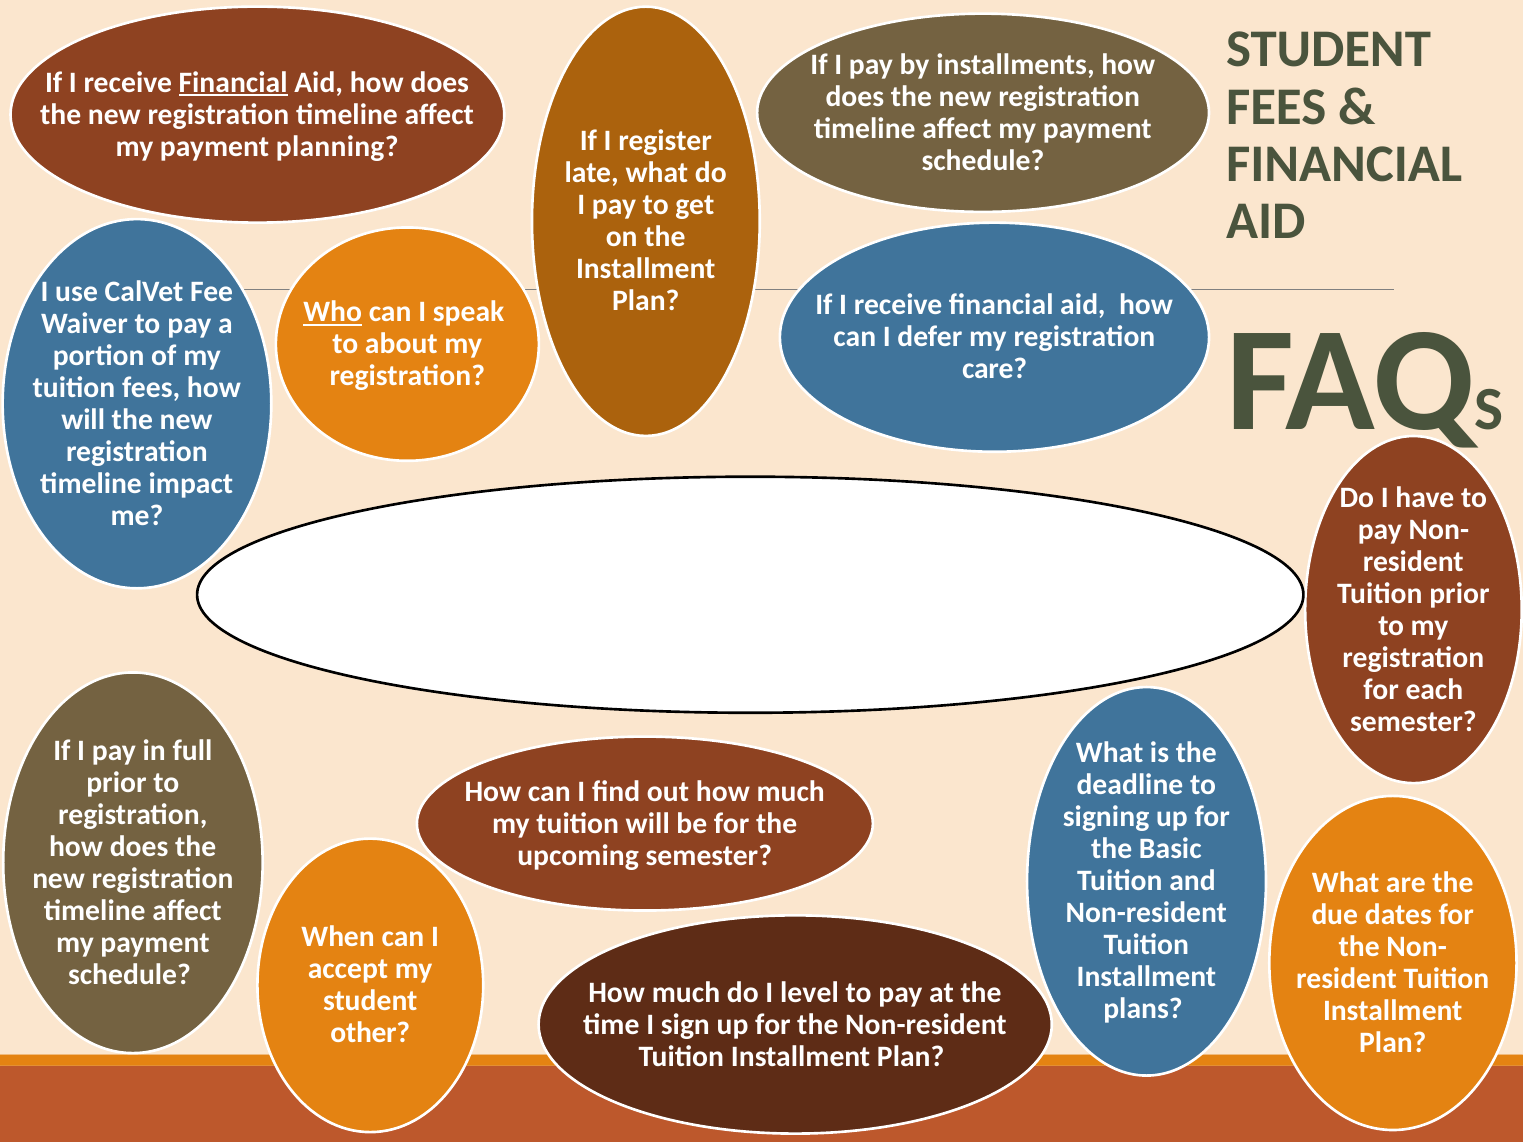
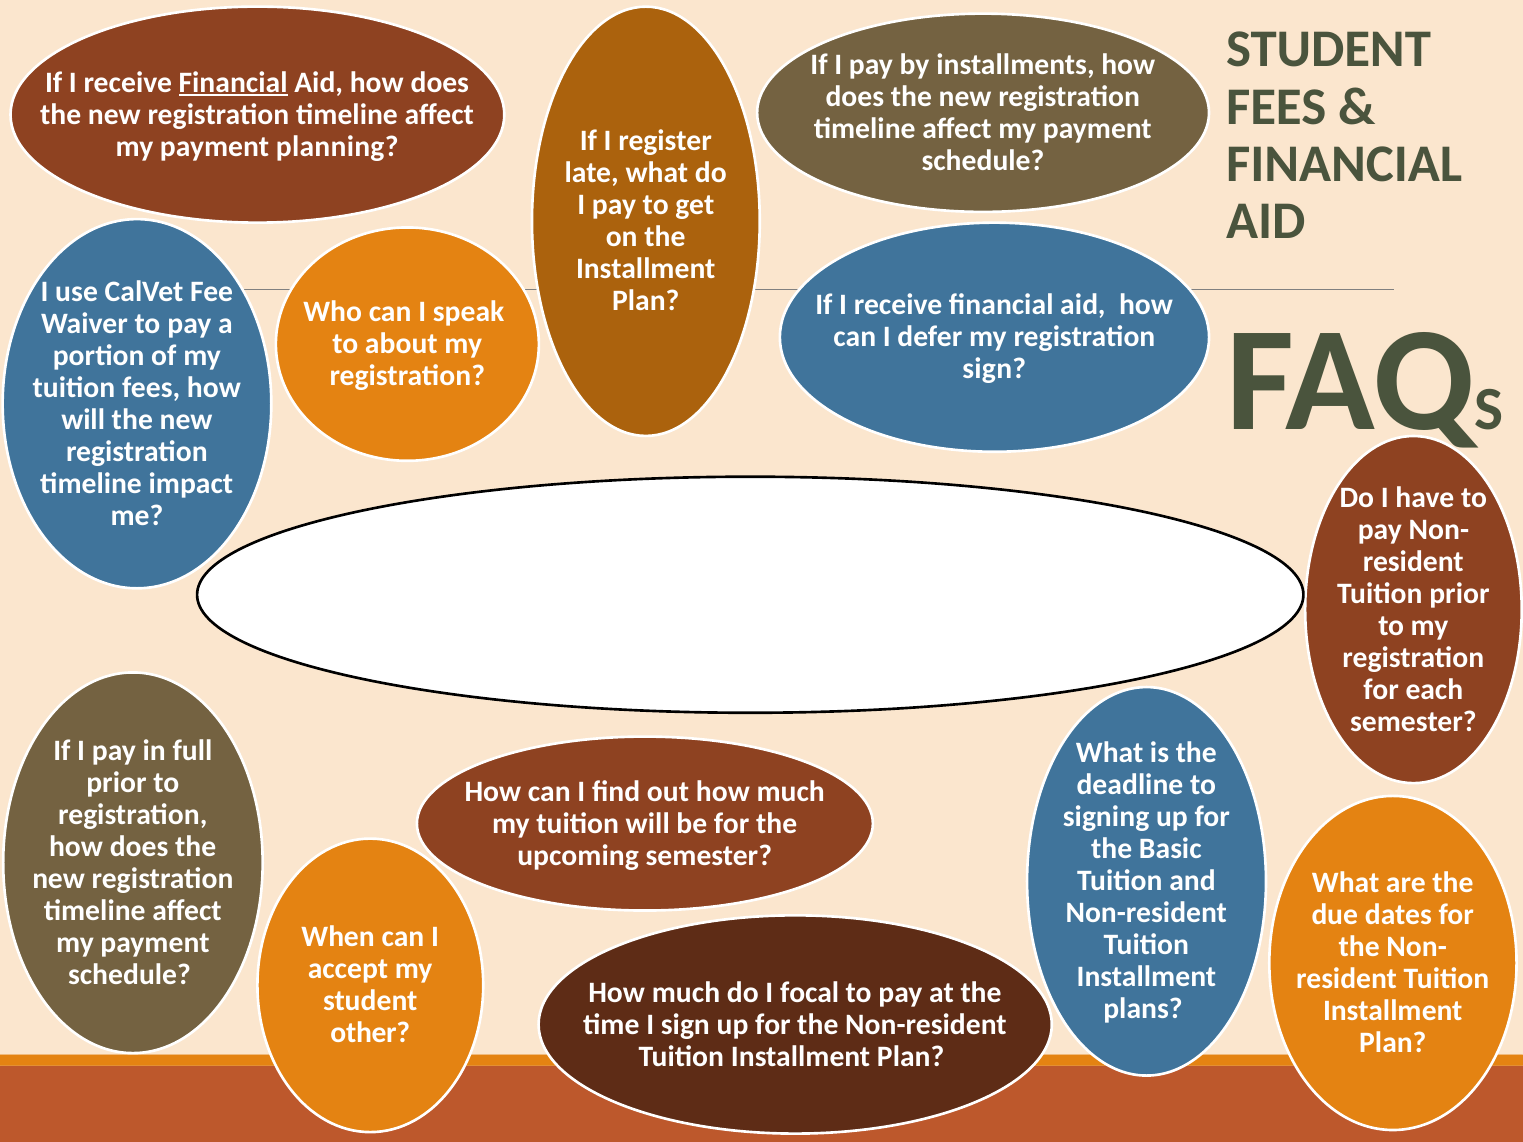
Who underline: present -> none (333, 312)
care: care -> sign (994, 369)
level: level -> focal (810, 992)
